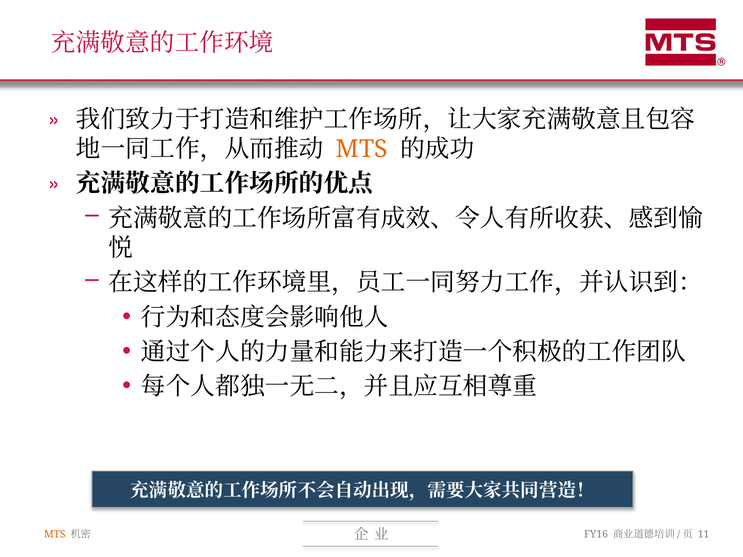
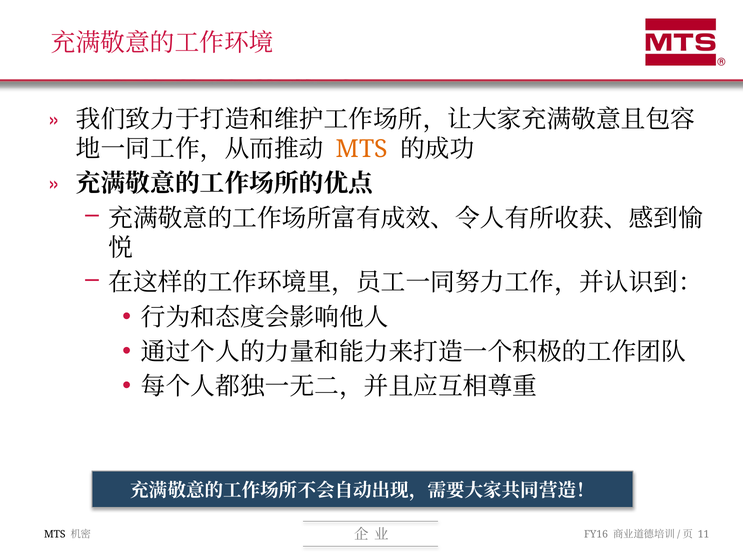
MTS colour: orange -> black (55, 535)
